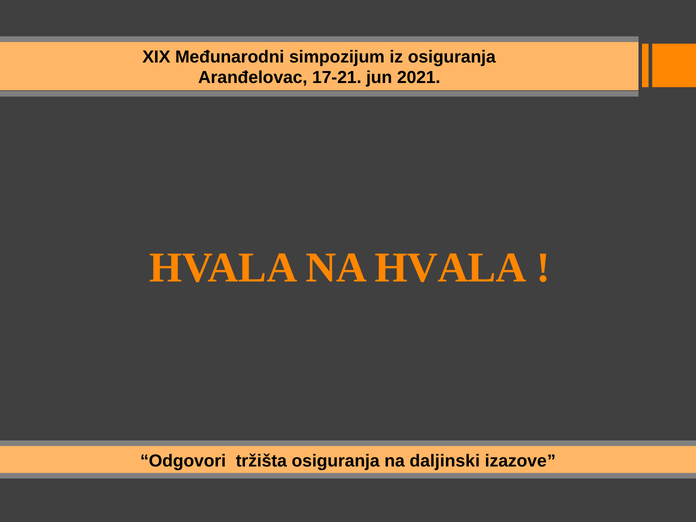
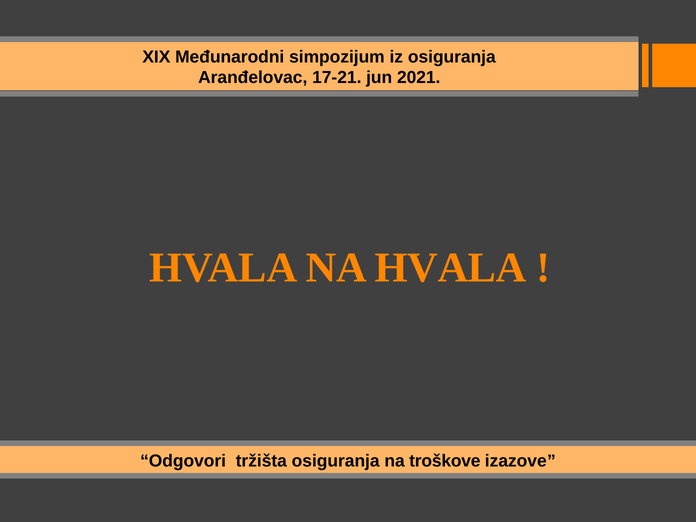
daljinski: daljinski -> troškove (445, 461)
